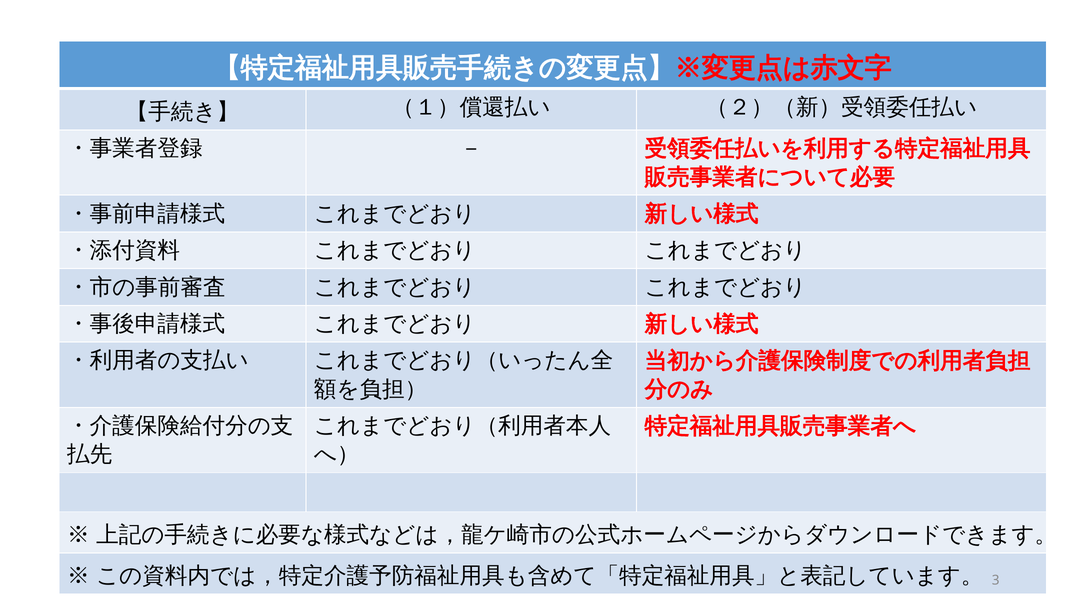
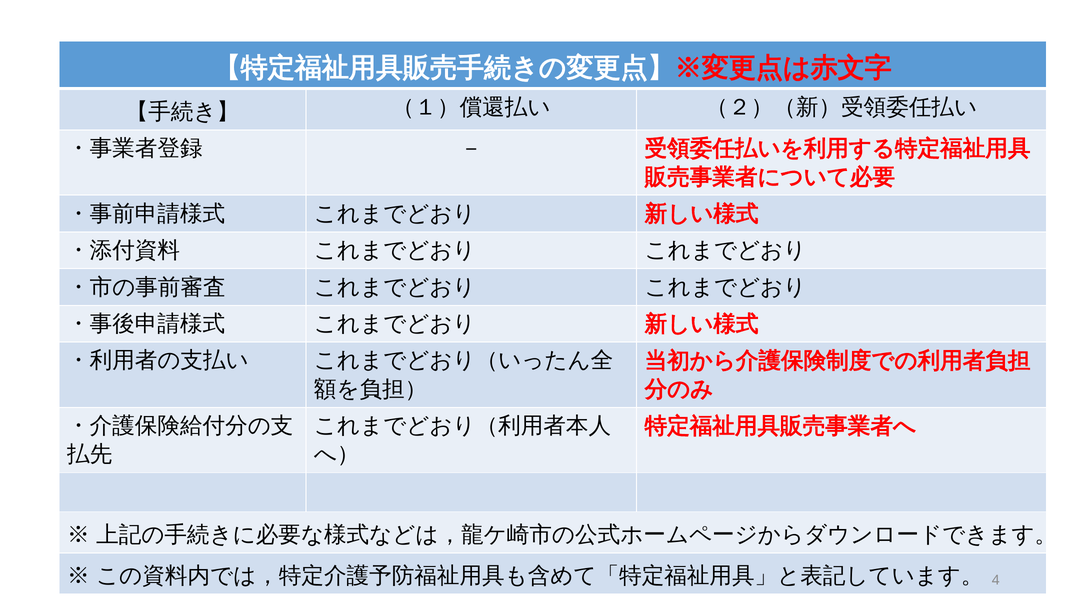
3: 3 -> 4 (996, 580)
